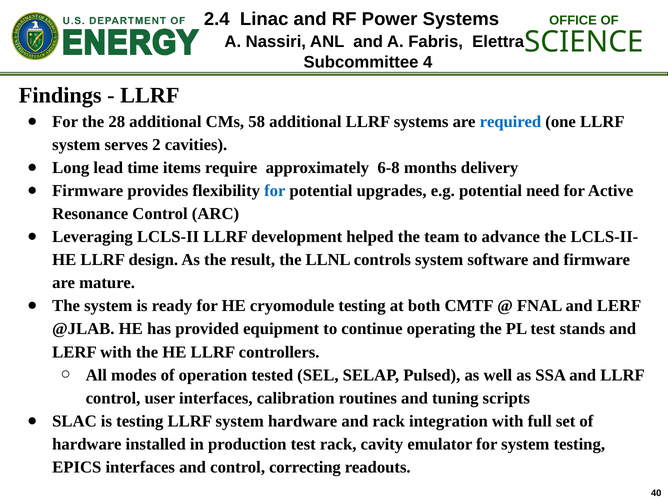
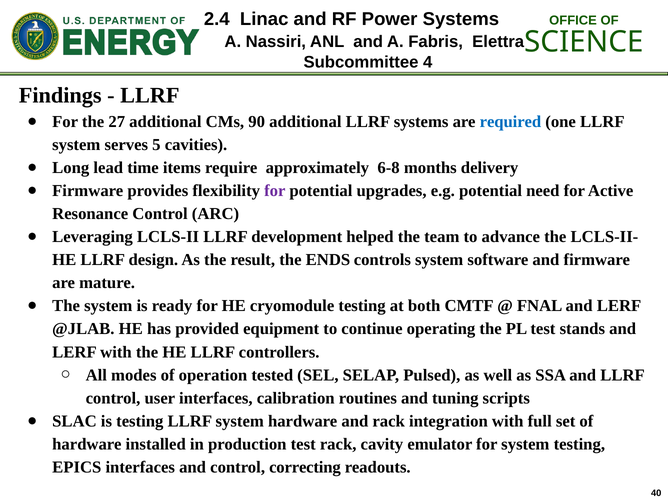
28: 28 -> 27 (117, 122)
58: 58 -> 90 (257, 122)
2: 2 -> 5 (156, 145)
for colour: blue -> purple (275, 191)
LLNL: LLNL -> ENDS (328, 260)
